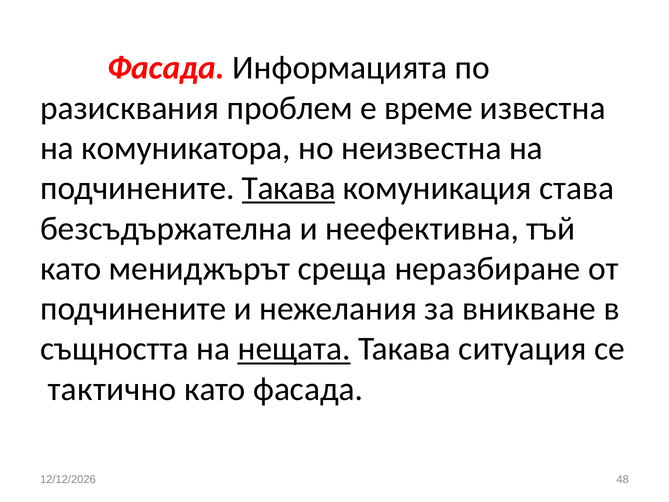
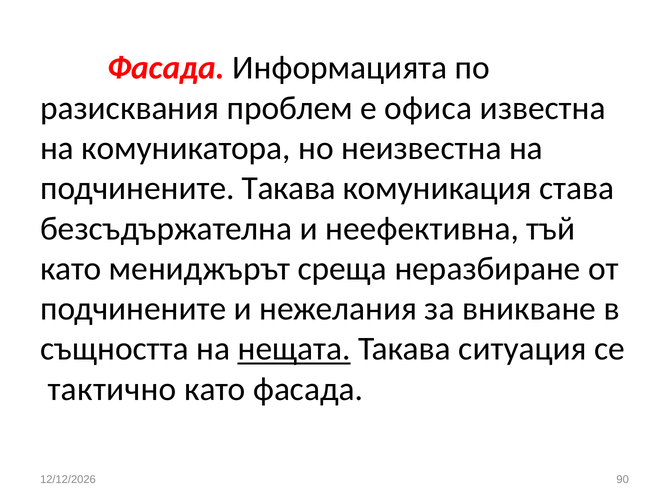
време: време -> офиса (428, 108)
Такава underline: present -> none (289, 188)
48: 48 -> 90 (623, 479)
